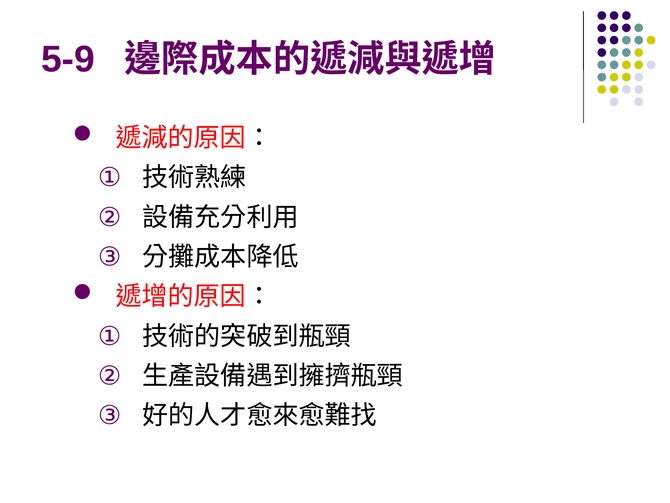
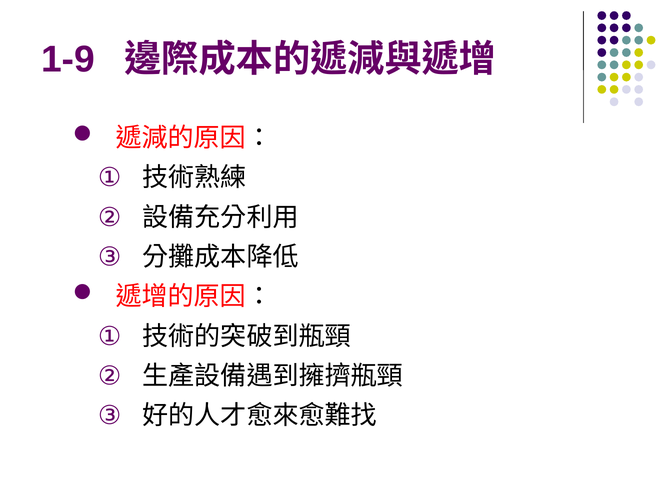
5-9: 5-9 -> 1-9 (68, 59)
